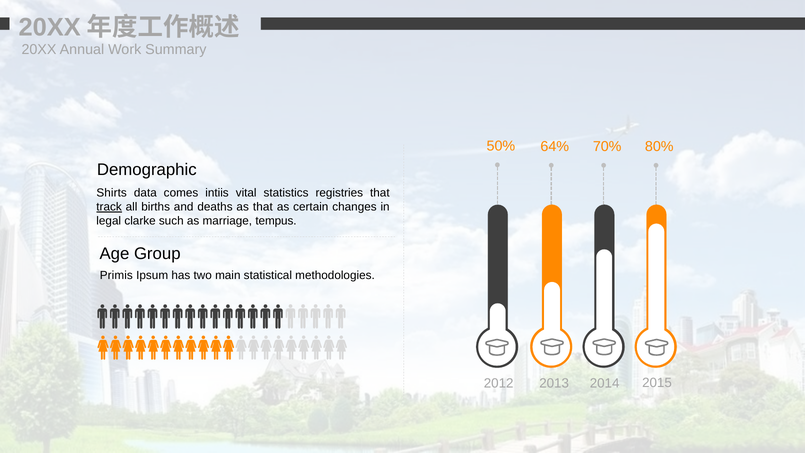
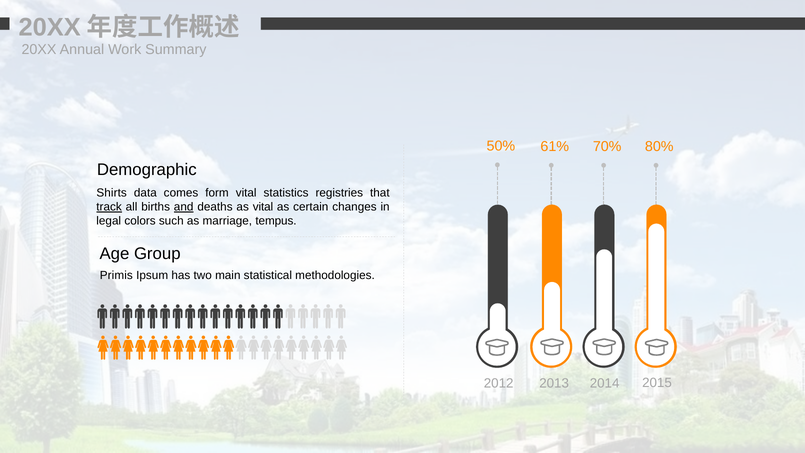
64%: 64% -> 61% (555, 146)
intiis: intiis -> form (217, 193)
and underline: none -> present (184, 207)
as that: that -> vital (263, 207)
clarke: clarke -> colors (140, 221)
